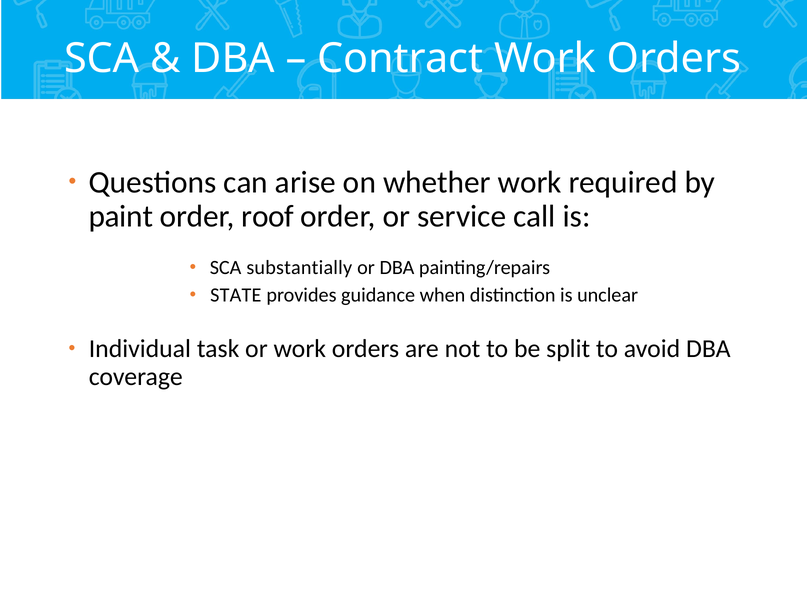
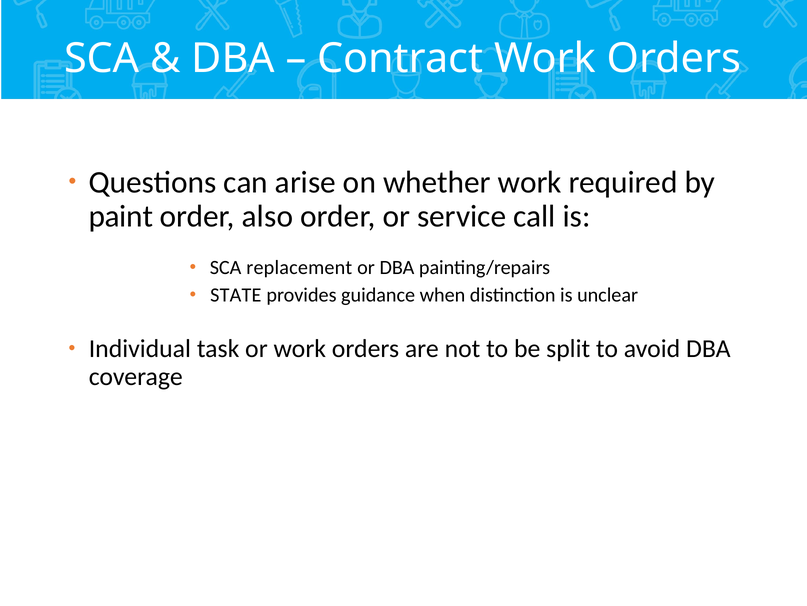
roof: roof -> also (267, 216)
substantially: substantially -> replacement (299, 267)
